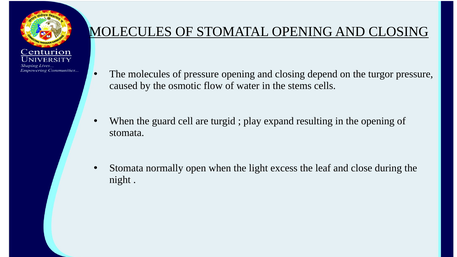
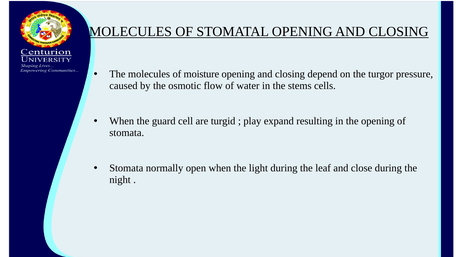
of pressure: pressure -> moisture (201, 74)
light excess: excess -> during (284, 168)
